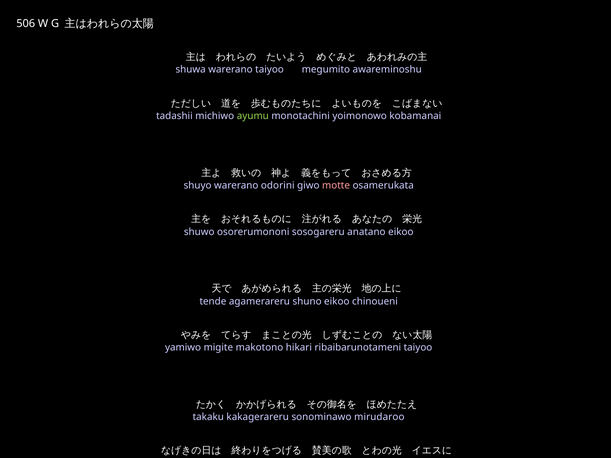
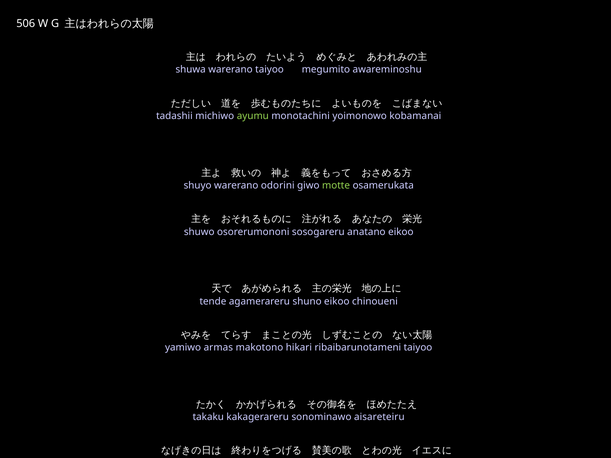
motte colour: pink -> light green (336, 186)
migite: migite -> armas (218, 348)
mirudaroo: mirudaroo -> aisareteiru (379, 417)
